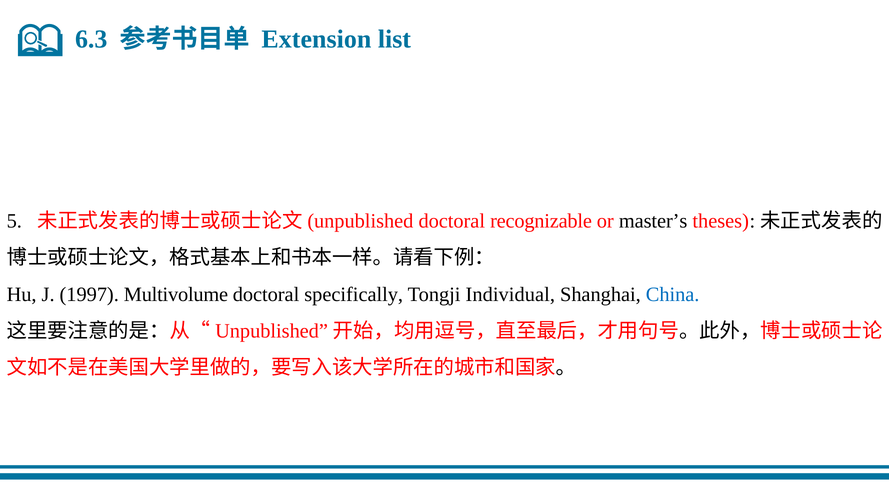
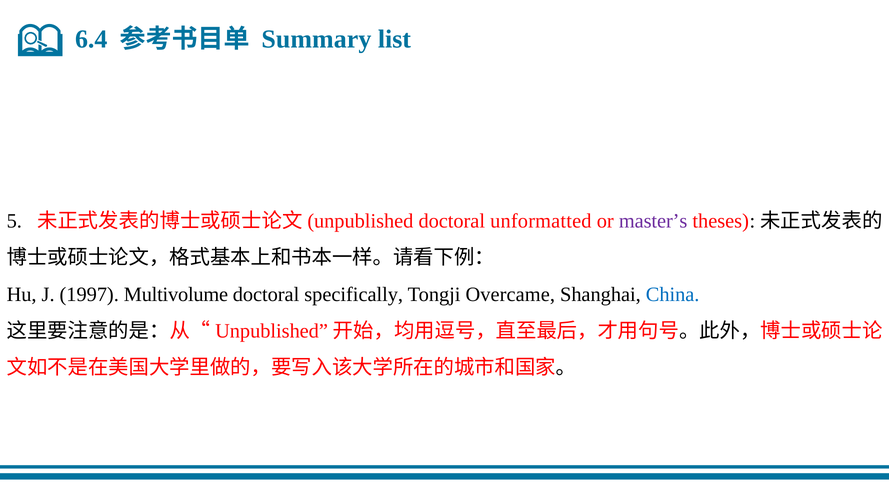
6.3: 6.3 -> 6.4 (91, 39)
Extension: Extension -> Summary (316, 39)
recognizable: recognizable -> unformatted (541, 221)
master’s colour: black -> purple (653, 221)
Individual: Individual -> Overcame (510, 294)
